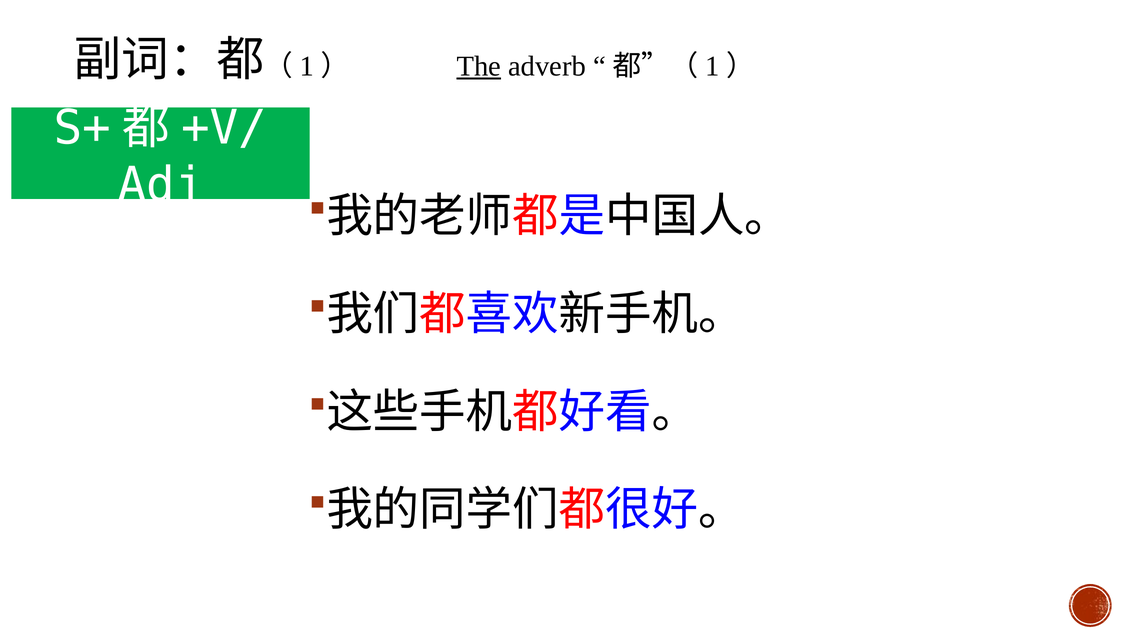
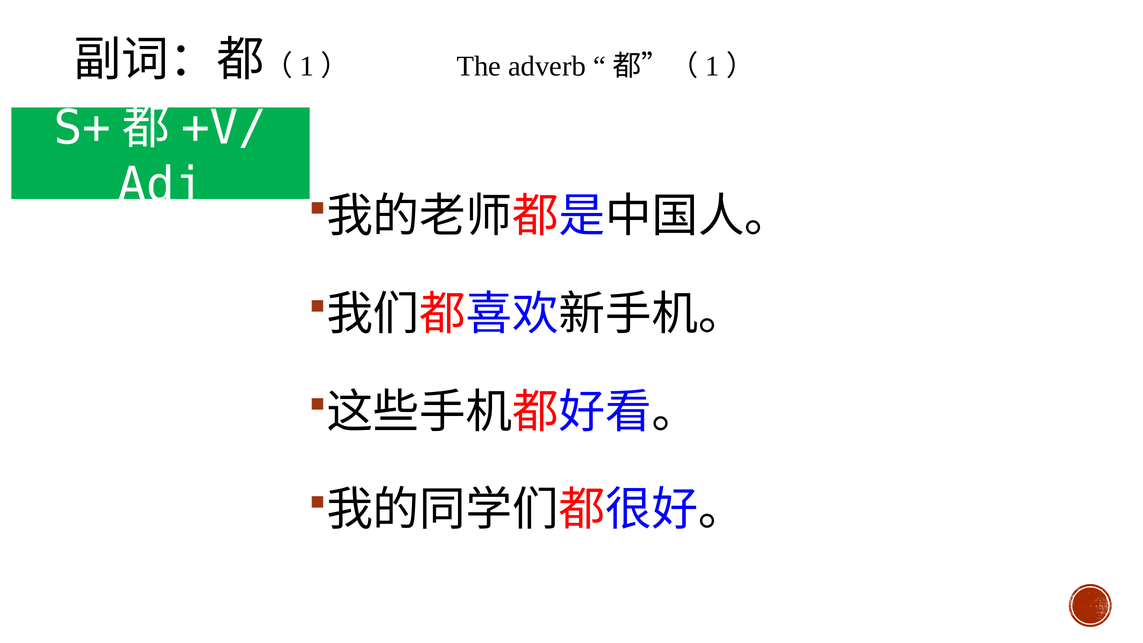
The underline: present -> none (479, 66)
